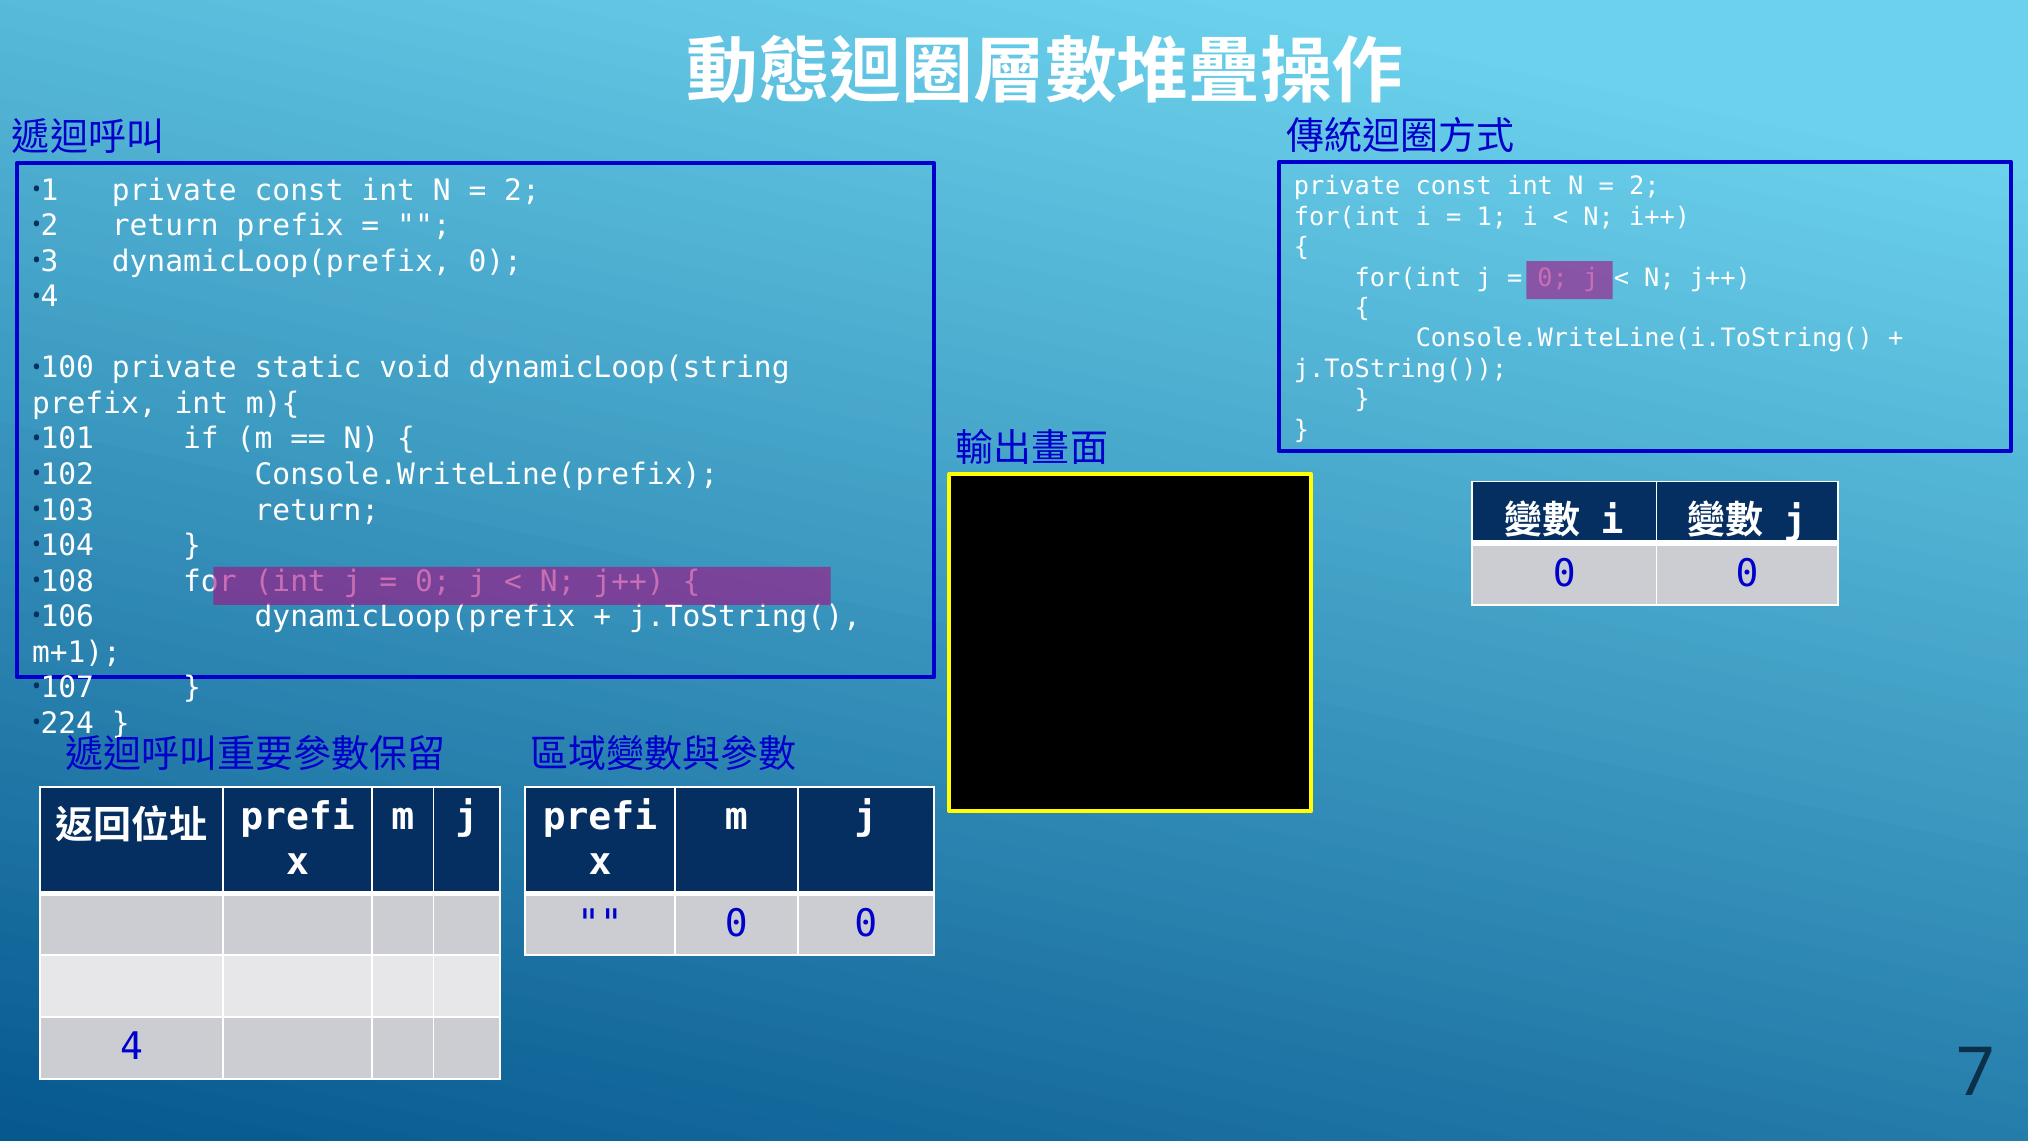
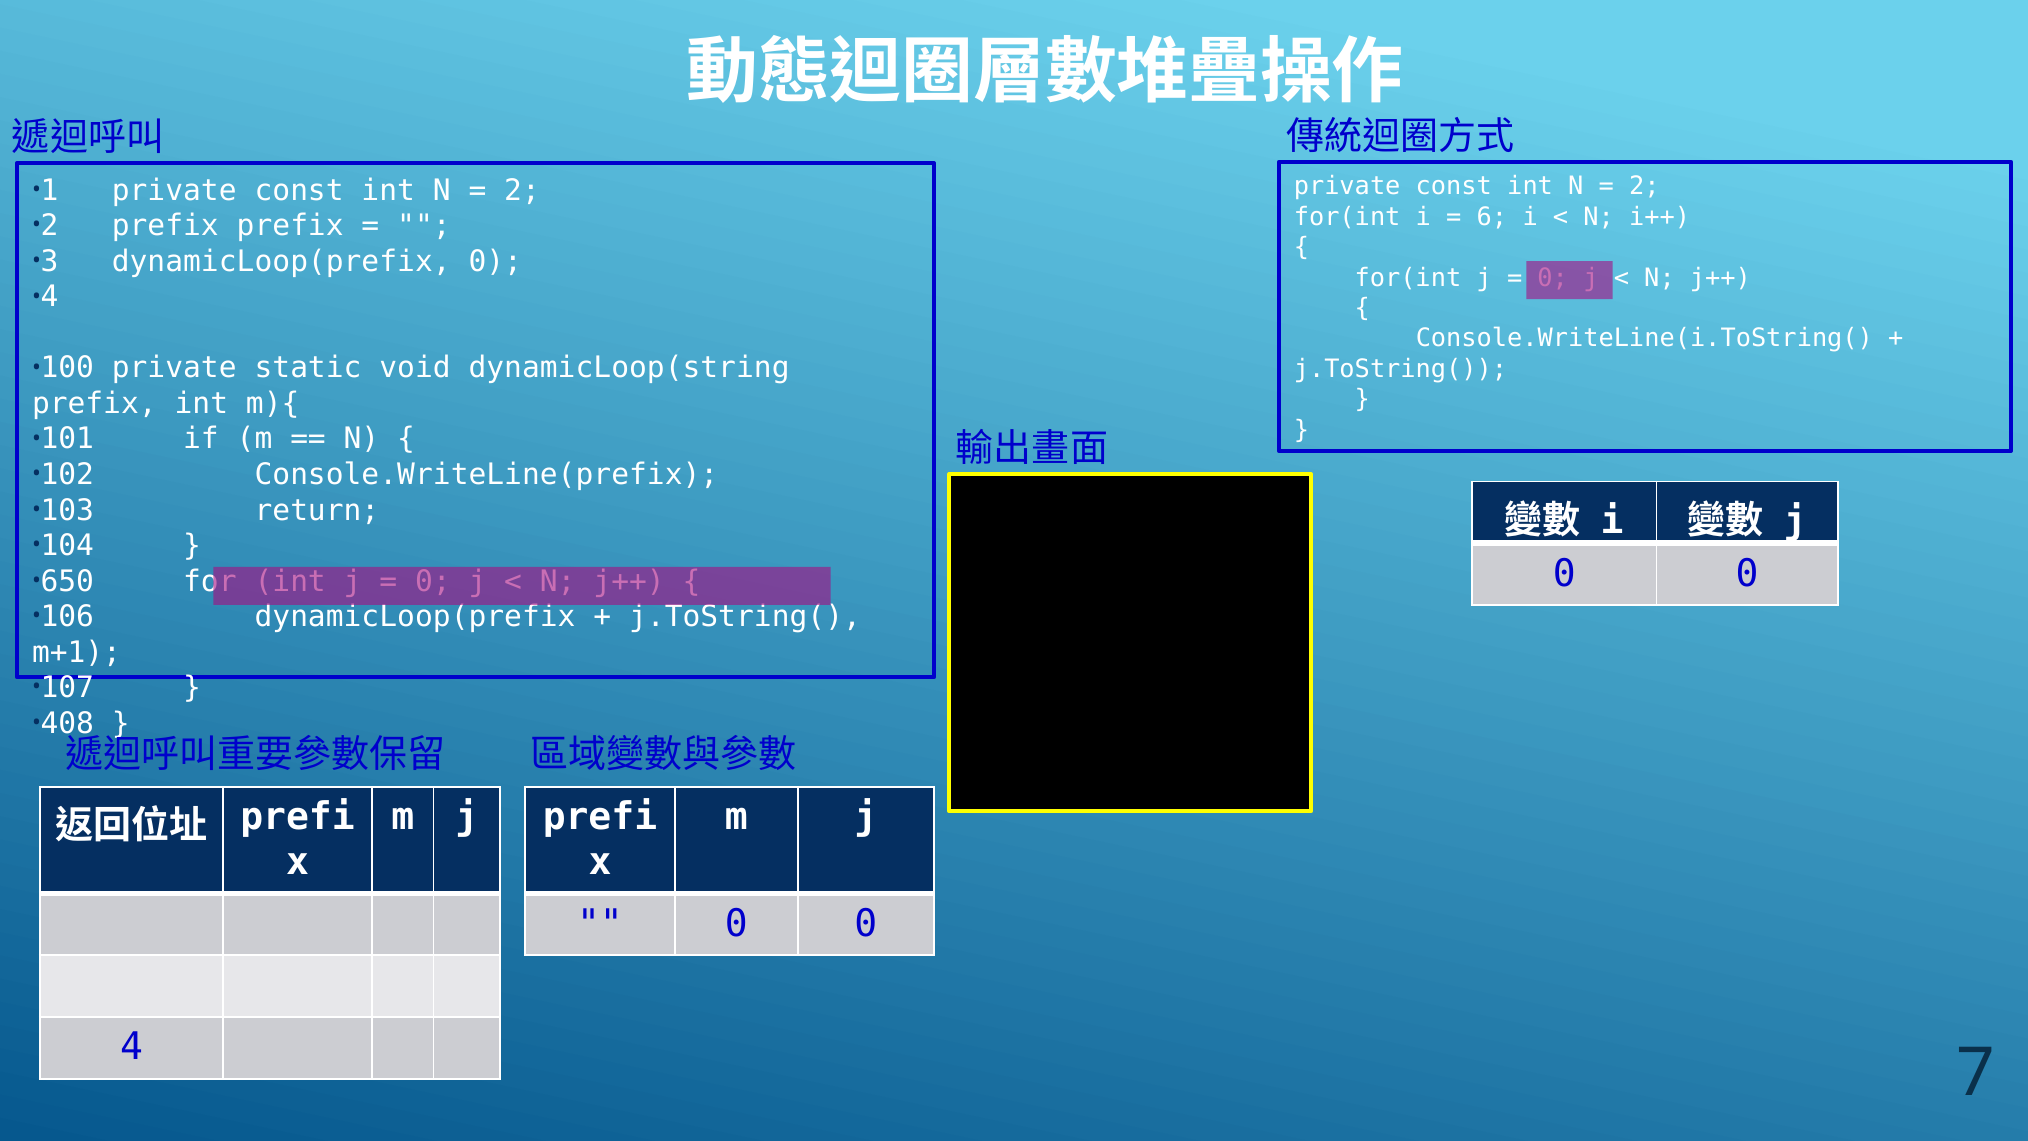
1: 1 -> 6 (1492, 217)
2 return: return -> prefix (165, 226)
108: 108 -> 650 (67, 581)
224: 224 -> 408 (67, 723)
